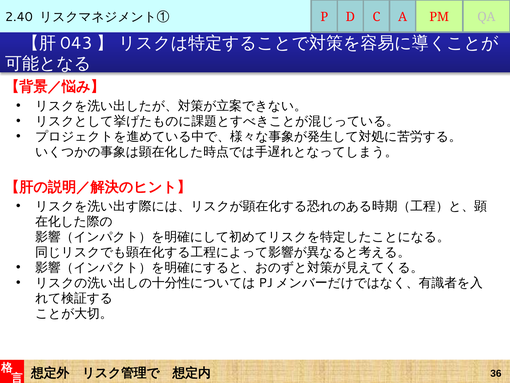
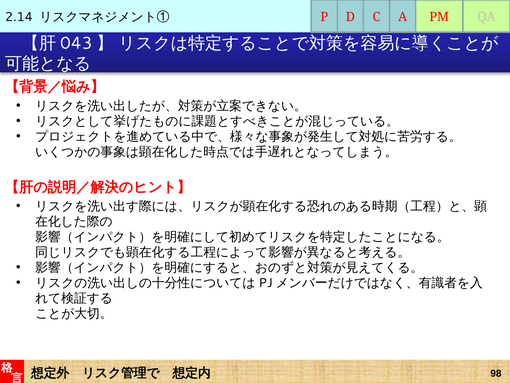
2.40: 2.40 -> 2.14 (19, 17)
36: 36 -> 98 (496, 373)
